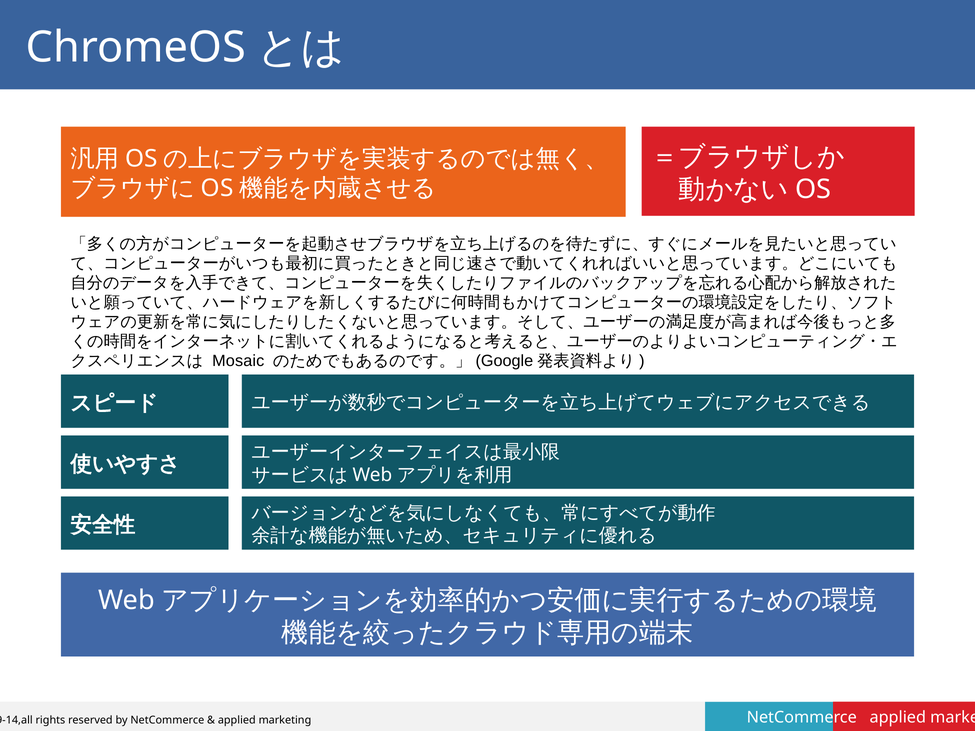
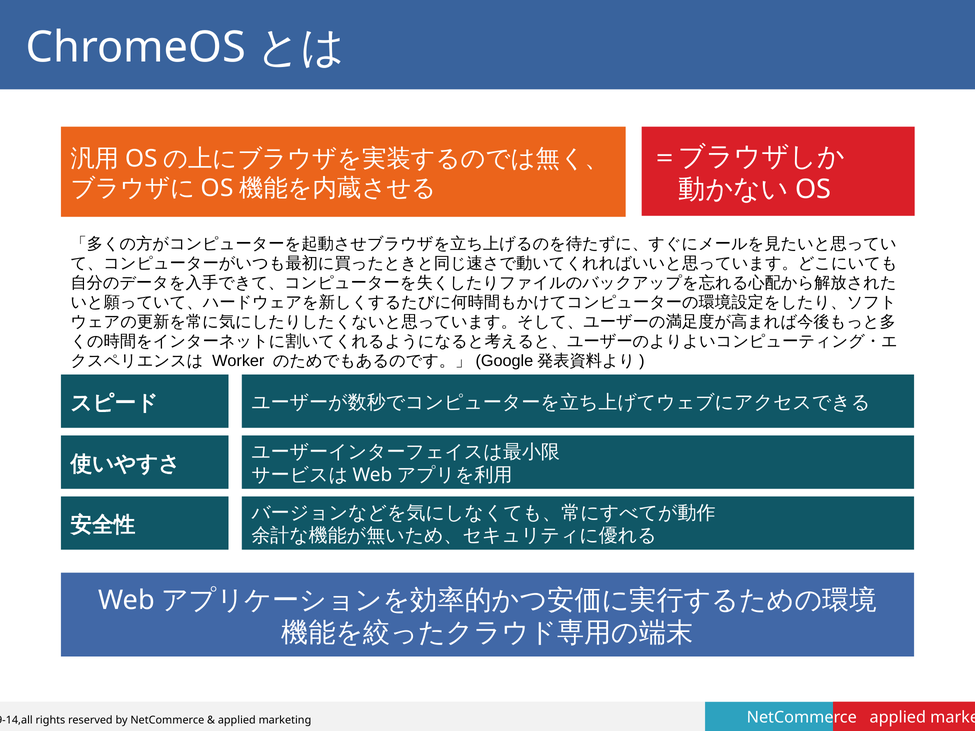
Mosaic: Mosaic -> Worker (238, 361)
